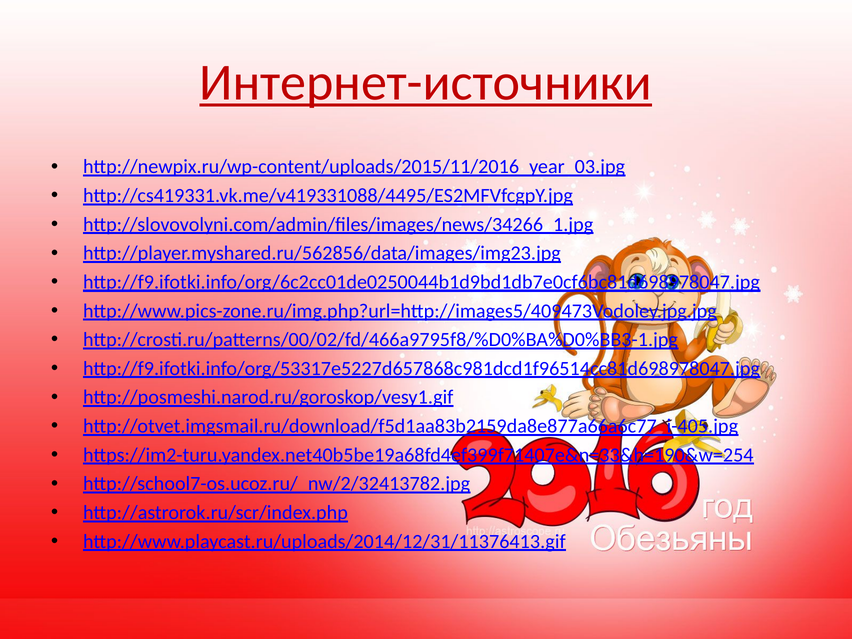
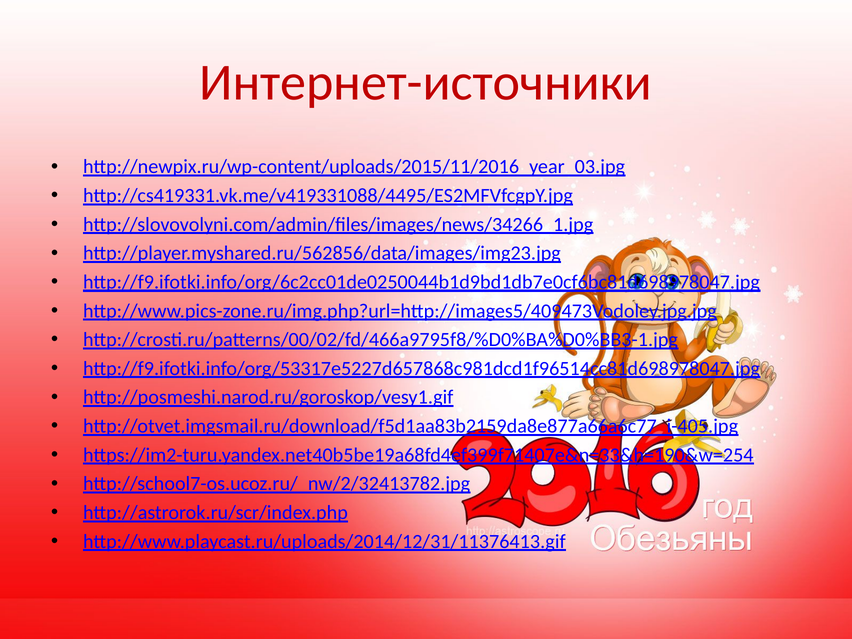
Интернет-источники underline: present -> none (426, 82)
